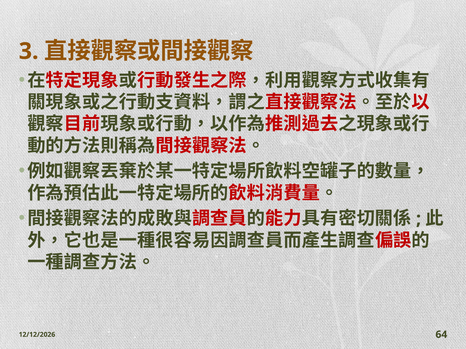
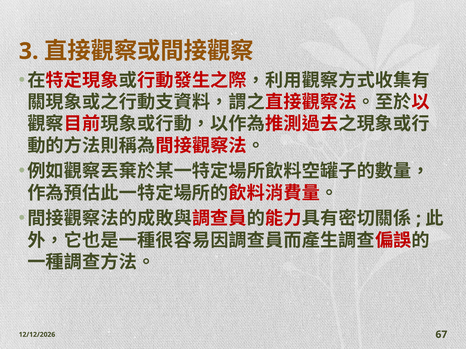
64: 64 -> 67 (441, 335)
